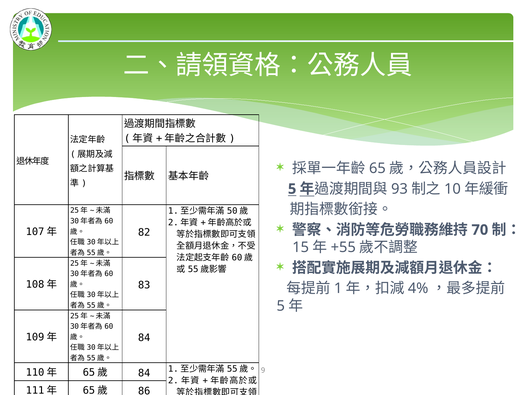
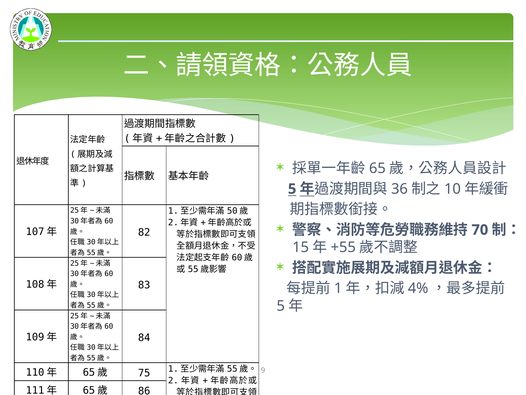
93: 93 -> 36 (399, 189)
84: 84 -> 75 (144, 373)
